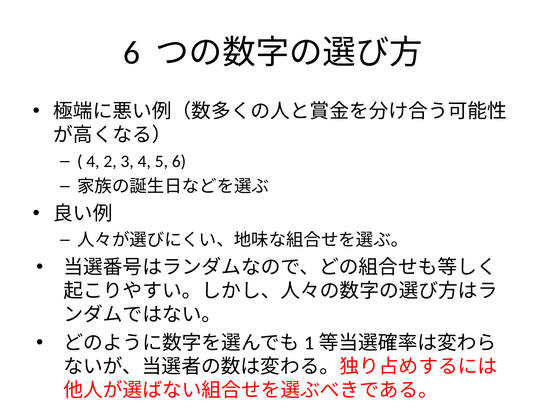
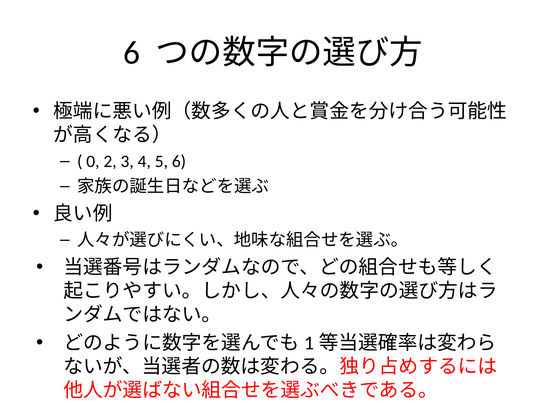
4: 4 -> 0 (93, 162)
